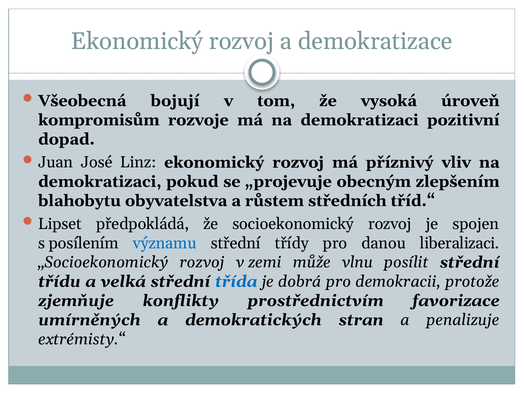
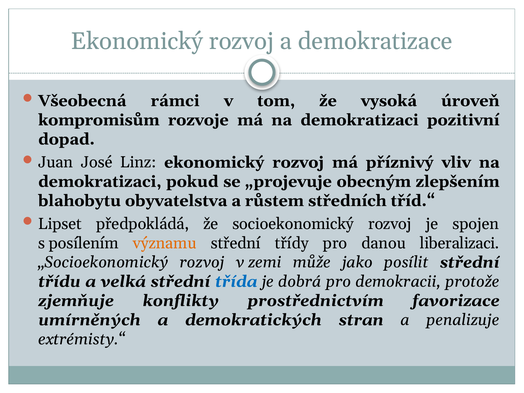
bojují: bojují -> rámci (175, 101)
významu colour: blue -> orange (165, 243)
vlnu: vlnu -> jako (357, 262)
